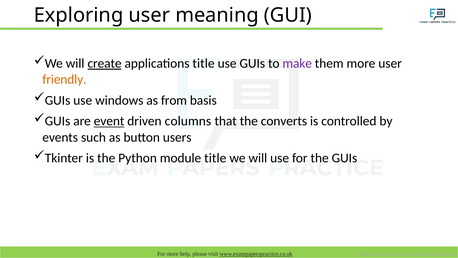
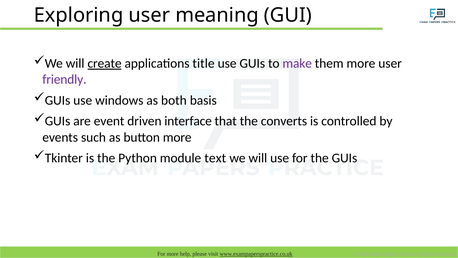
friendly colour: orange -> purple (64, 79)
from: from -> both (174, 100)
event underline: present -> none (109, 121)
columns: columns -> interface (188, 121)
button users: users -> more (177, 137)
module title: title -> text (215, 158)
